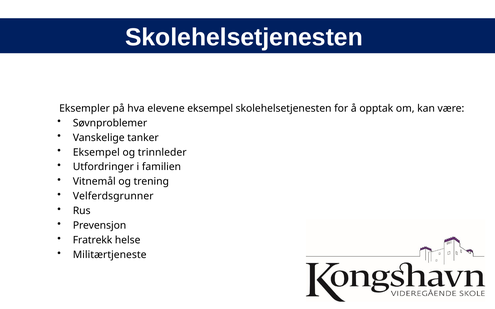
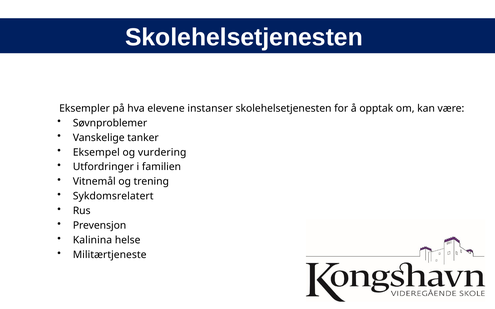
elevene eksempel: eksempel -> instanser (210, 108)
trinnleder: trinnleder -> vurdering (162, 152)
Velferdsgrunner: Velferdsgrunner -> Sykdomsrelatert (113, 196)
Fratrekk: Fratrekk -> Kalinina (92, 240)
